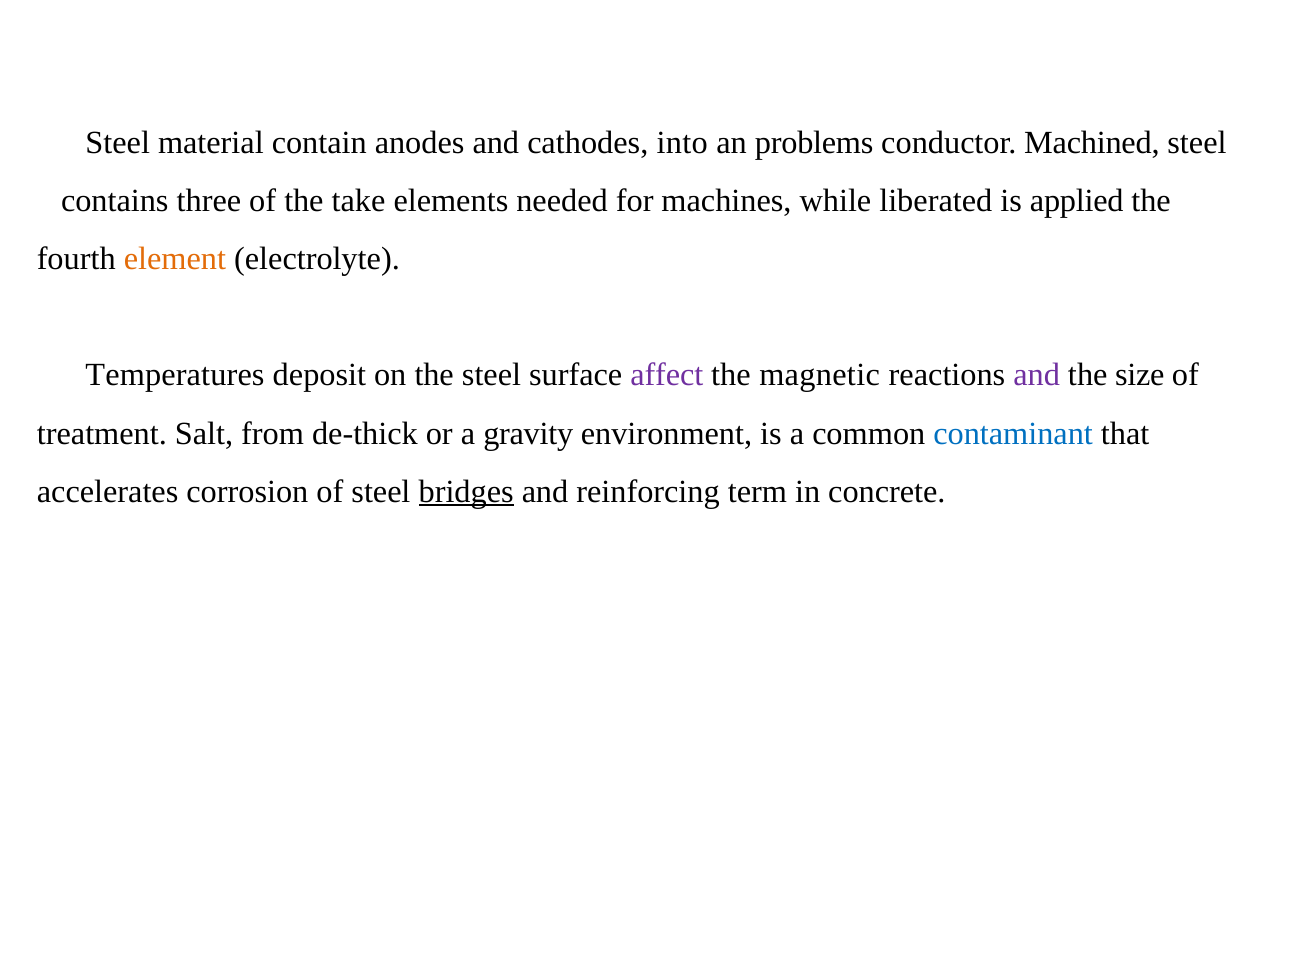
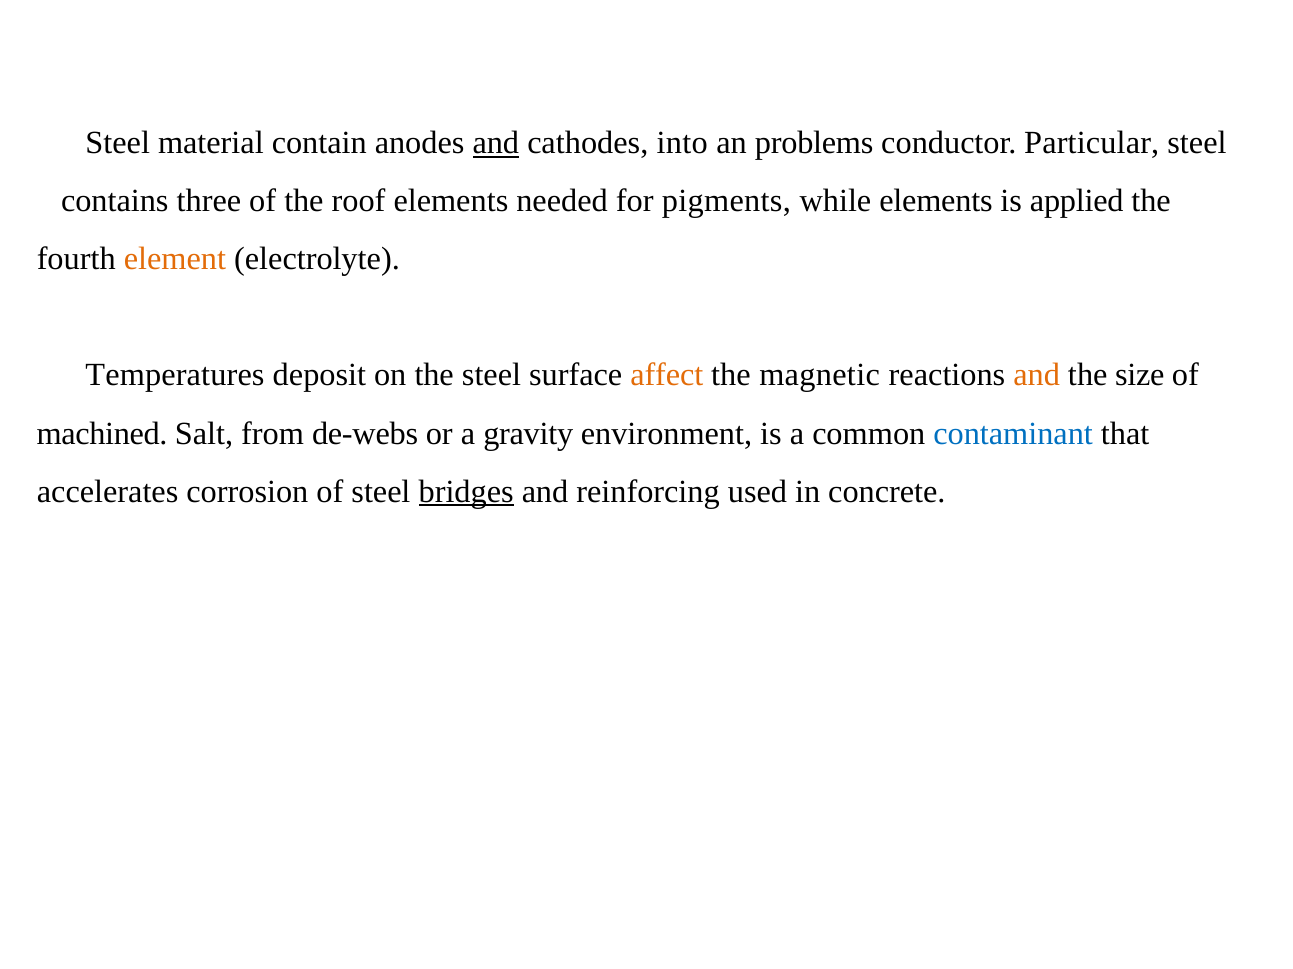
and underline: none -> present (496, 143)
Machined: Machined -> Particular (1092, 143)
take: take -> roof (359, 201)
machines: machines -> pigments (726, 201)
while liberated: liberated -> elements (936, 201)
affect colour: purple -> orange (667, 376)
and colour: purple -> orange (1037, 376)
treatment: treatment -> machined (102, 434)
de-thick: de-thick -> de-webs (365, 434)
term: term -> used (757, 492)
